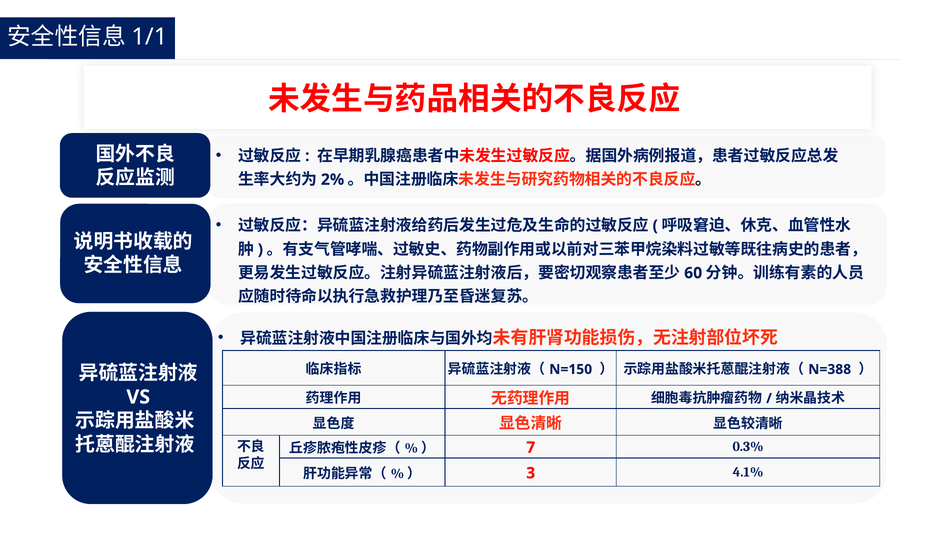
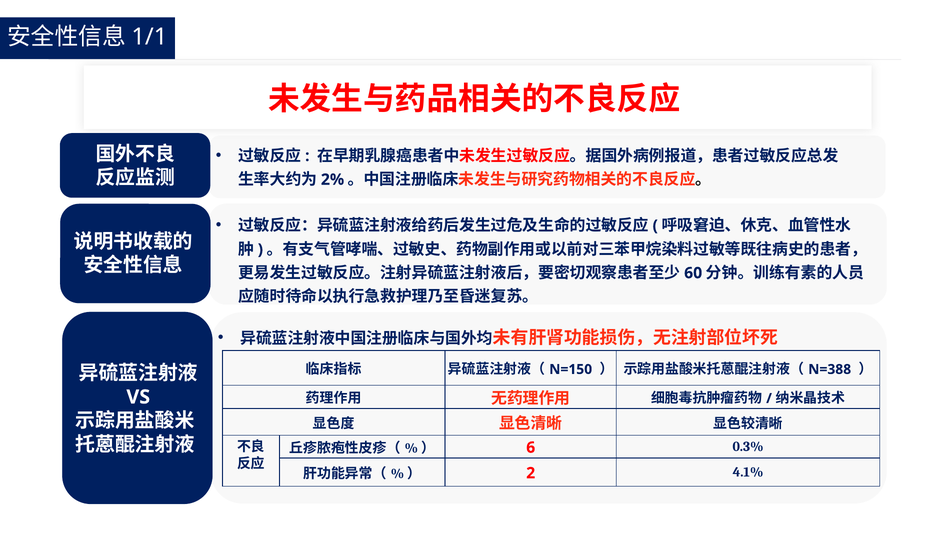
7: 7 -> 6 (531, 448)
3: 3 -> 2 (531, 473)
